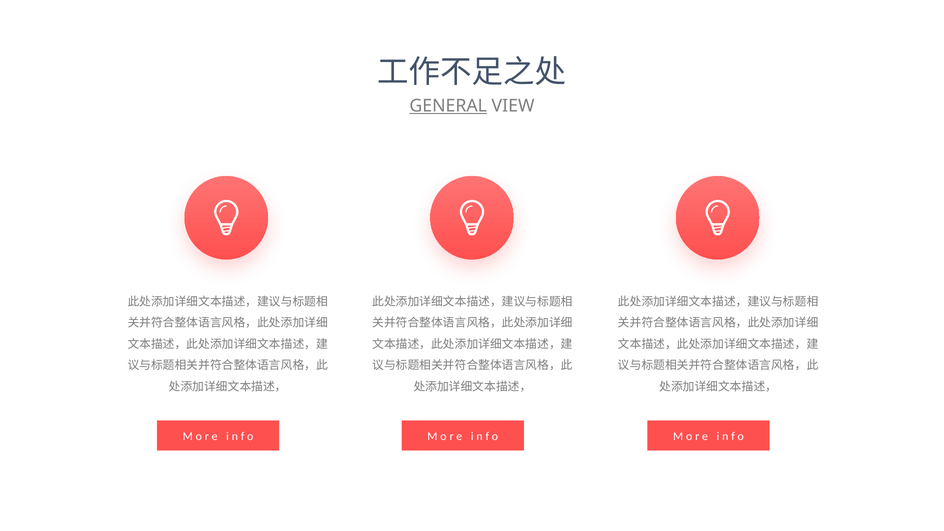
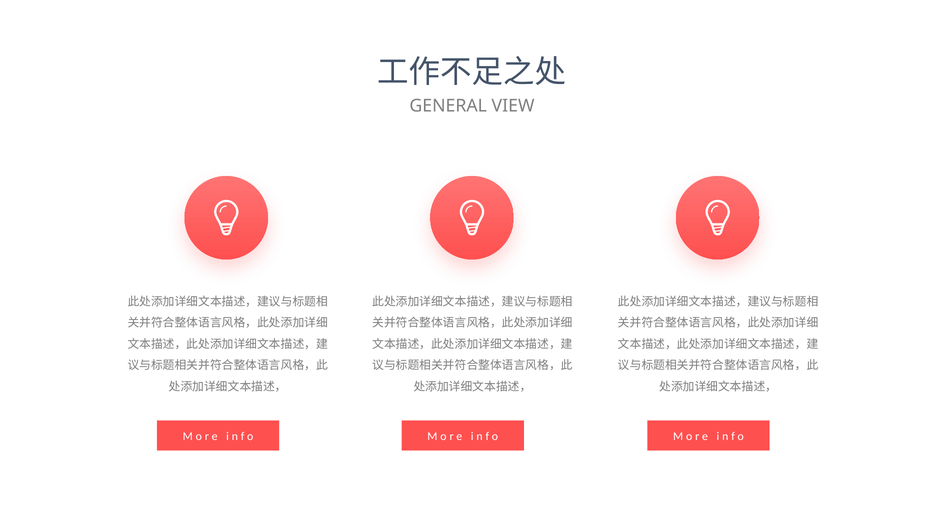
GENERAL underline: present -> none (448, 106)
